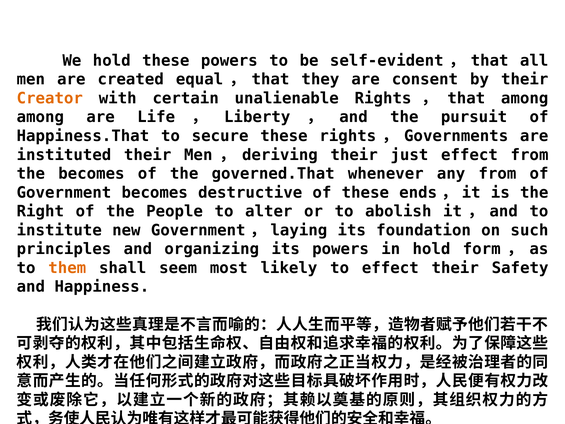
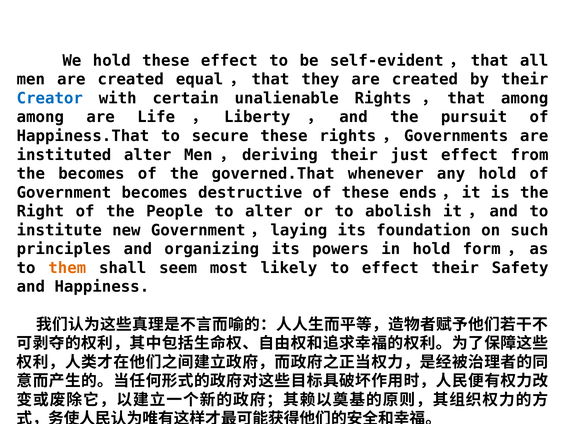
these powers: powers -> effect (229, 61)
they are consent: consent -> created (425, 79)
Creator colour: orange -> blue (50, 98)
instituted their: their -> alter (148, 155)
any from: from -> hold (497, 174)
